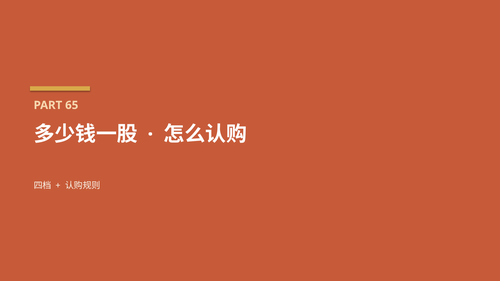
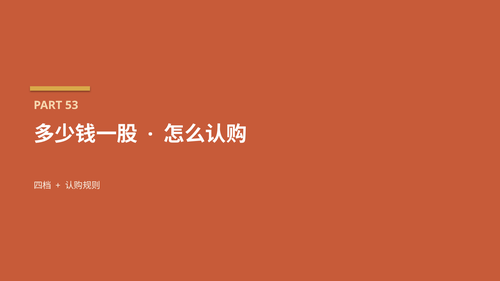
65: 65 -> 53 (72, 105)
